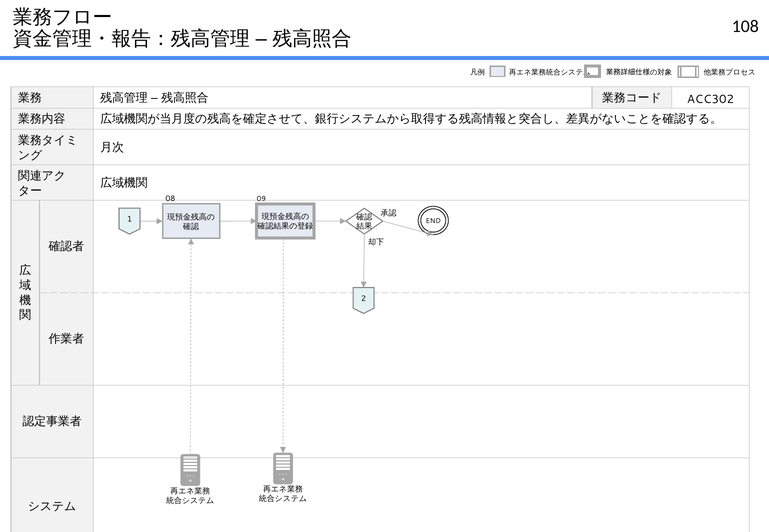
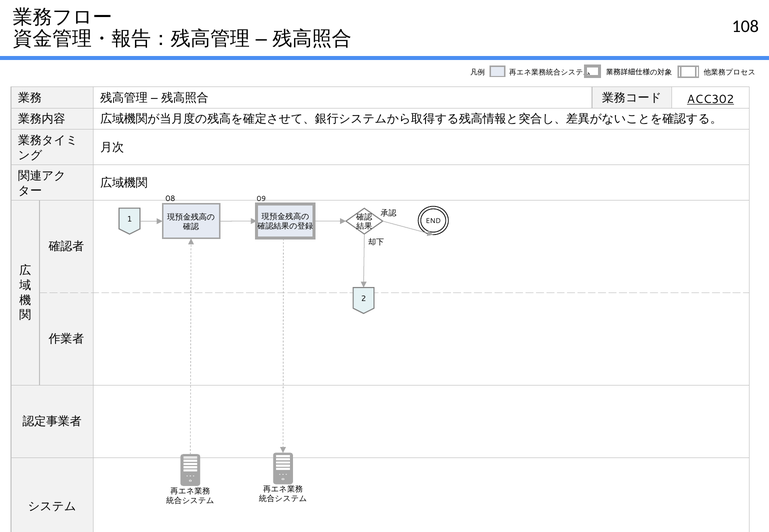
ACC302 underline: none -> present (710, 99)
